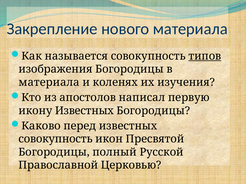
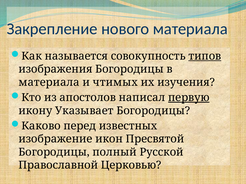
коленях: коленях -> чтимых (115, 82)
первую underline: none -> present (189, 98)
икону Известных: Известных -> Указывает (84, 111)
совокупность: совокупность -> изображение (55, 139)
